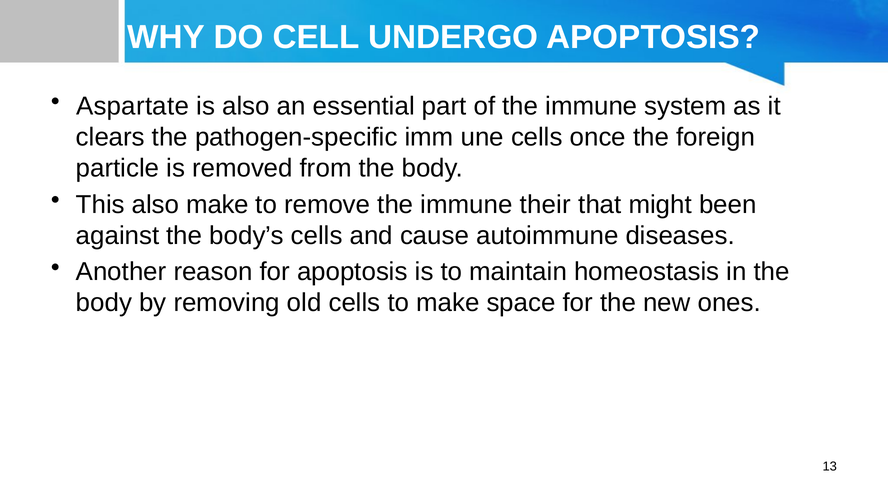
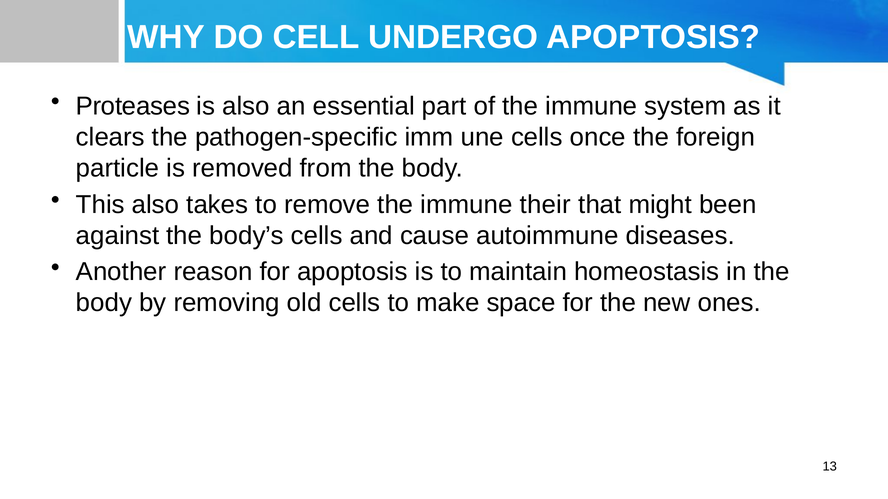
Aspartate: Aspartate -> Proteases (133, 106)
also make: make -> takes (217, 205)
